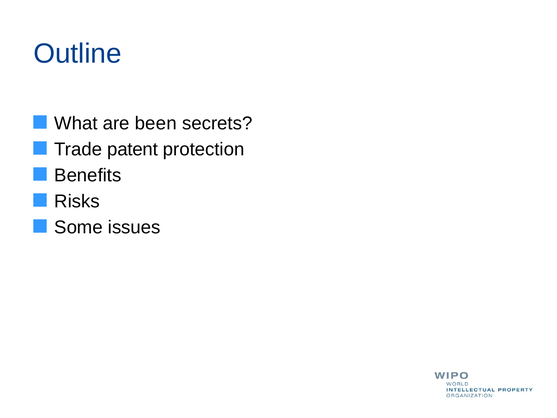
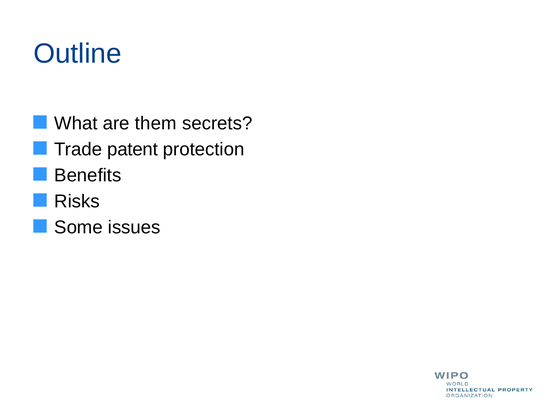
been: been -> them (156, 123)
